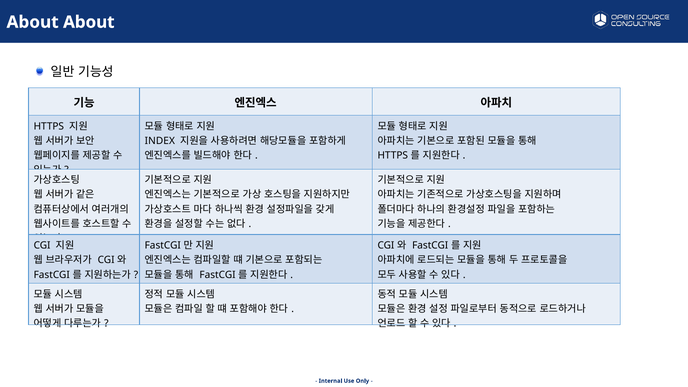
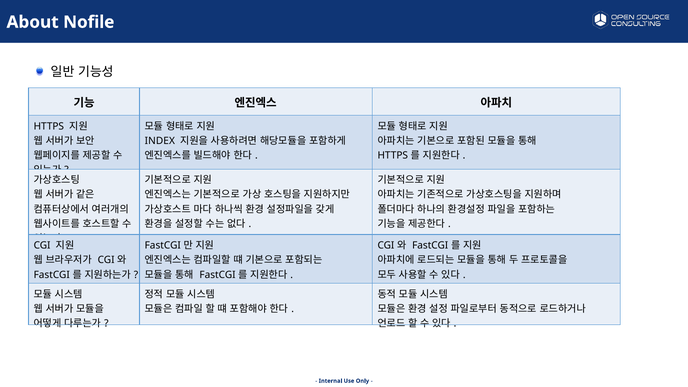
About About: About -> Nofile (89, 22)
